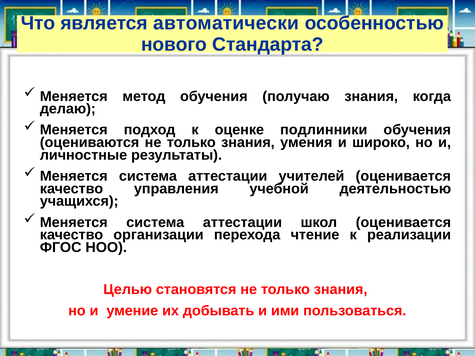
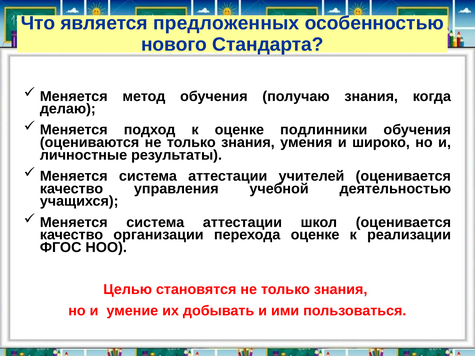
автоматически: автоматически -> предложенных (226, 23)
перехода чтение: чтение -> оценке (315, 235)
